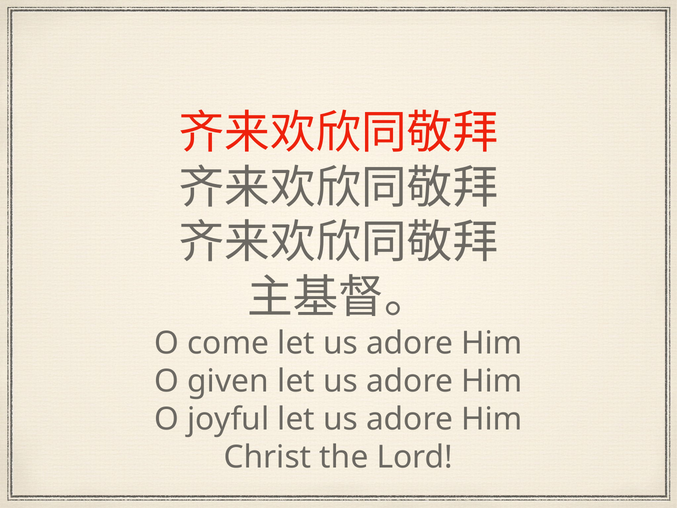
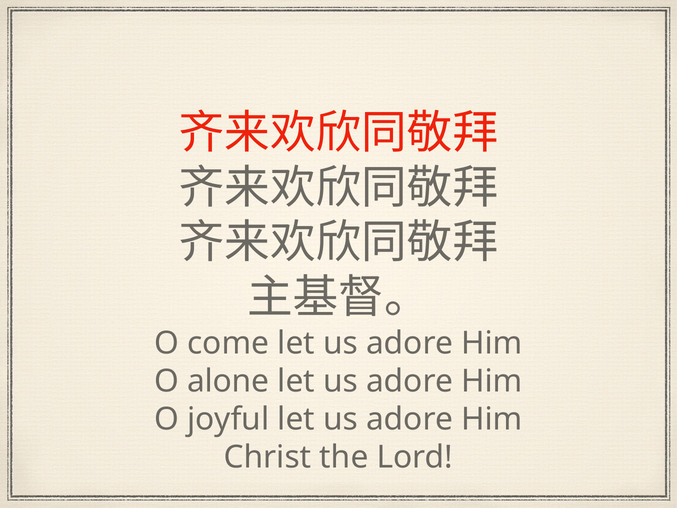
given: given -> alone (228, 381)
